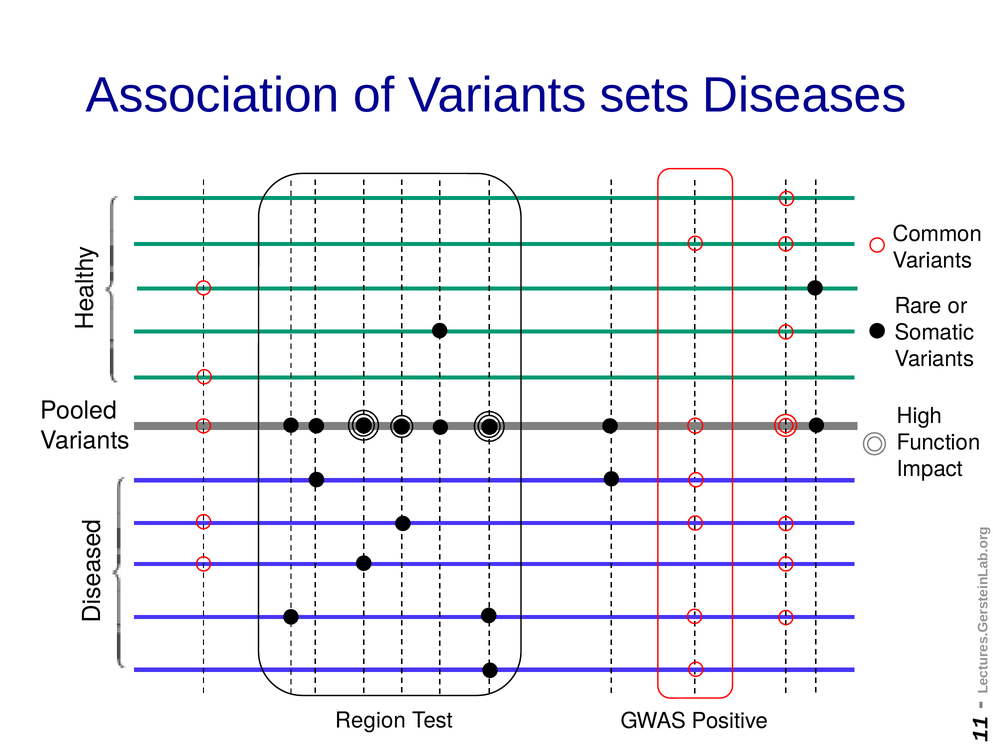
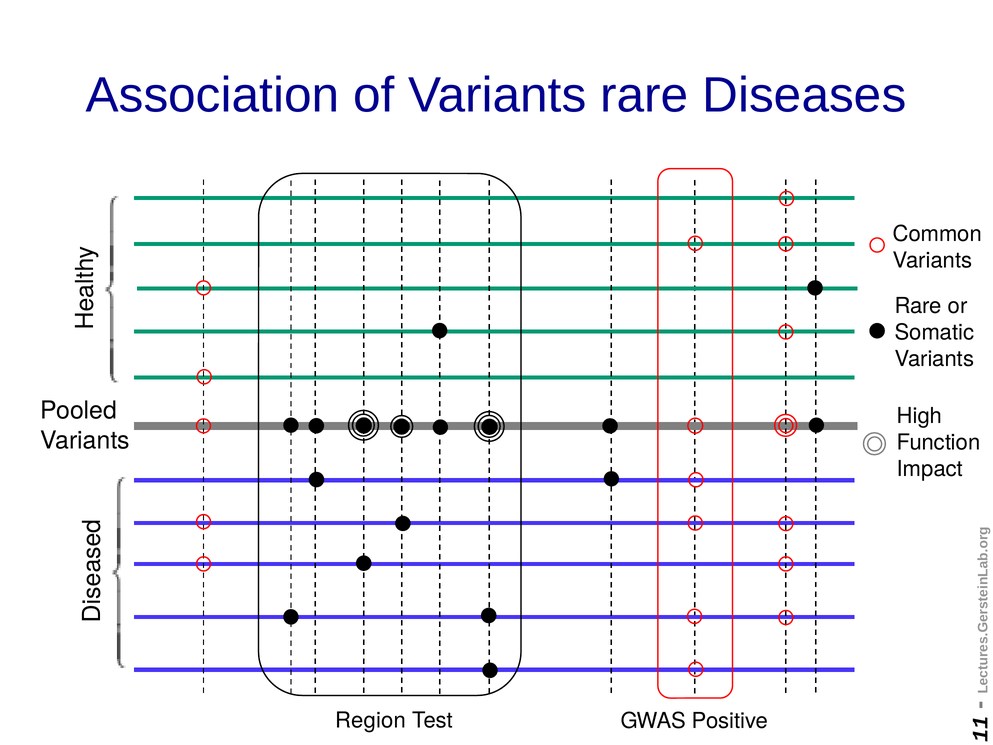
of Variants sets: sets -> rare (644, 95)
